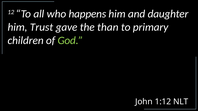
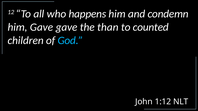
daughter: daughter -> condemn (168, 14)
him Trust: Trust -> Gave (42, 27)
primary: primary -> counted (151, 27)
God colour: light green -> light blue (70, 41)
